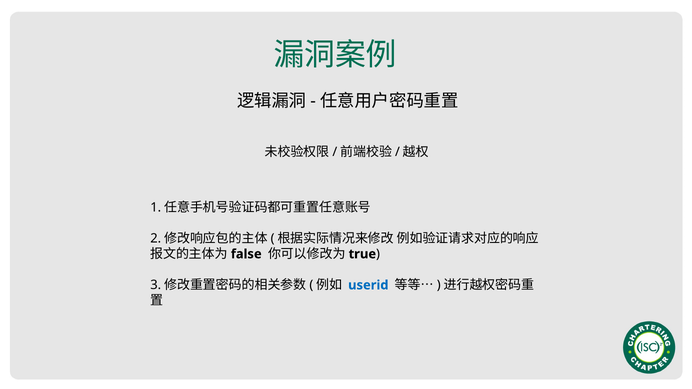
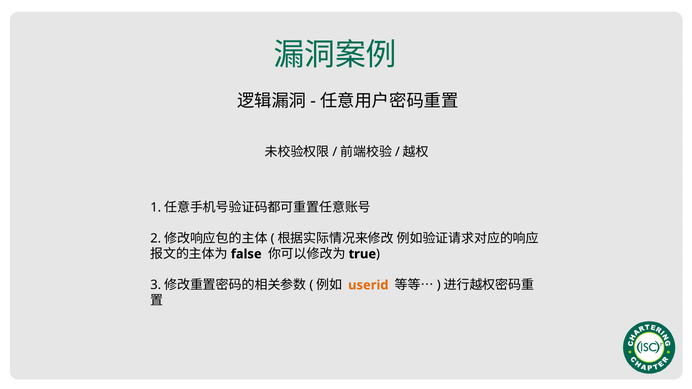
userid colour: blue -> orange (368, 285)
